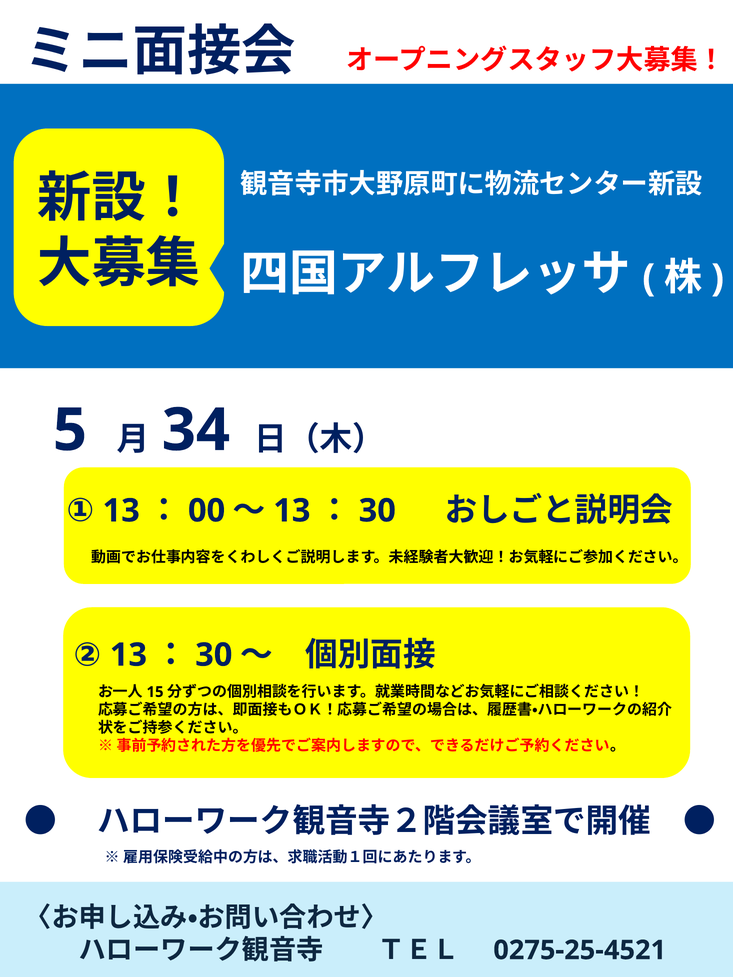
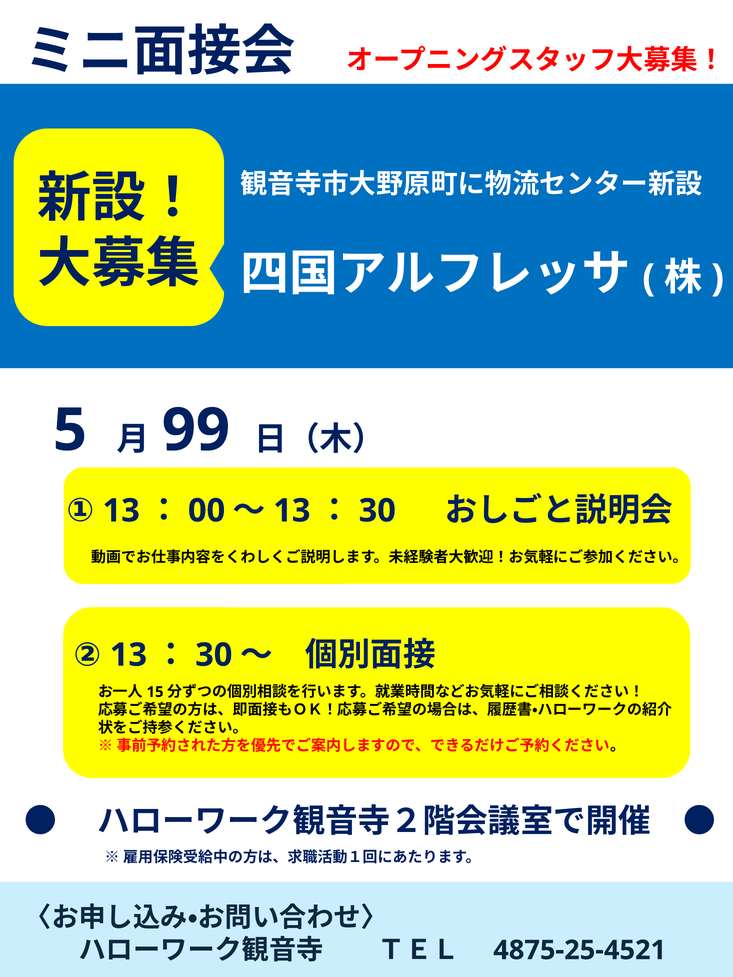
34: 34 -> 99 (196, 430)
0275-25-4521: 0275-25-4521 -> 4875-25-4521 (580, 951)
